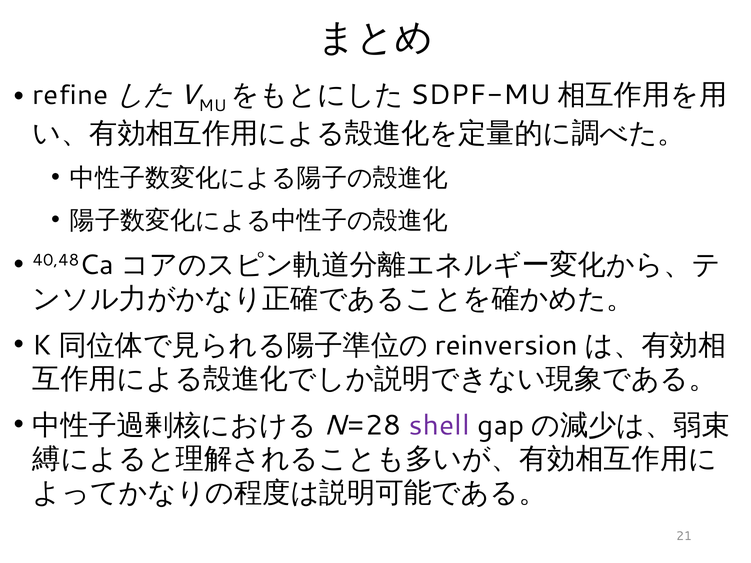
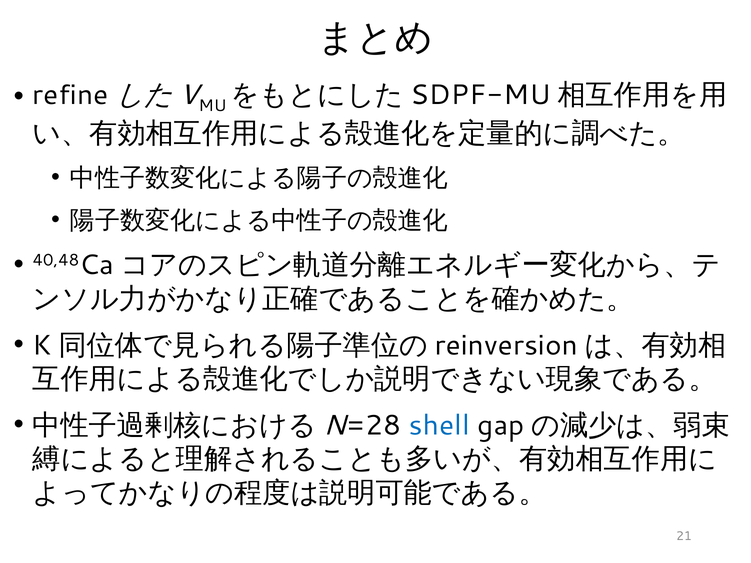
shell colour: purple -> blue (439, 426)
